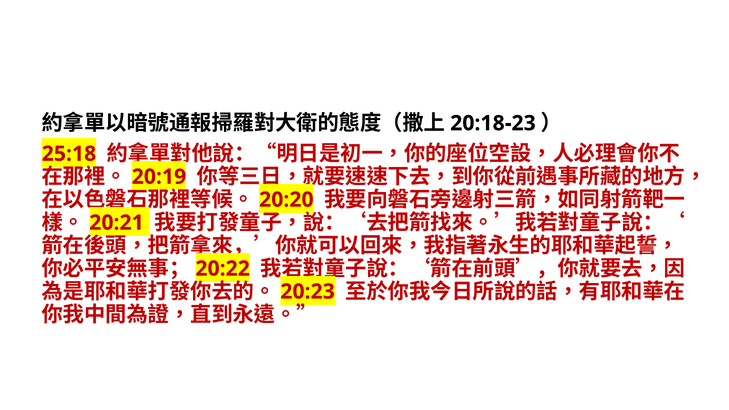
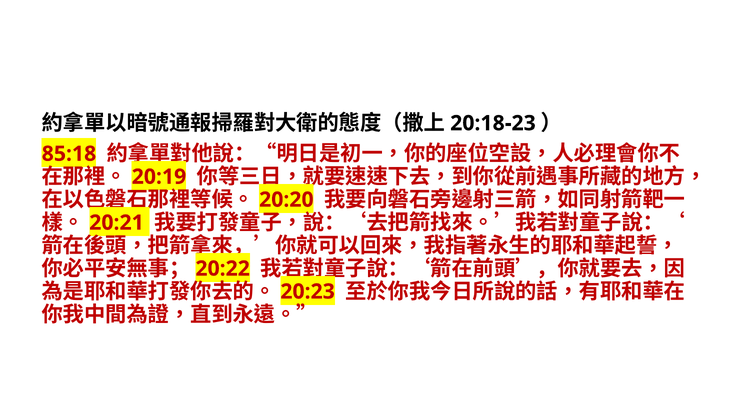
25:18: 25:18 -> 85:18 (69, 154)
